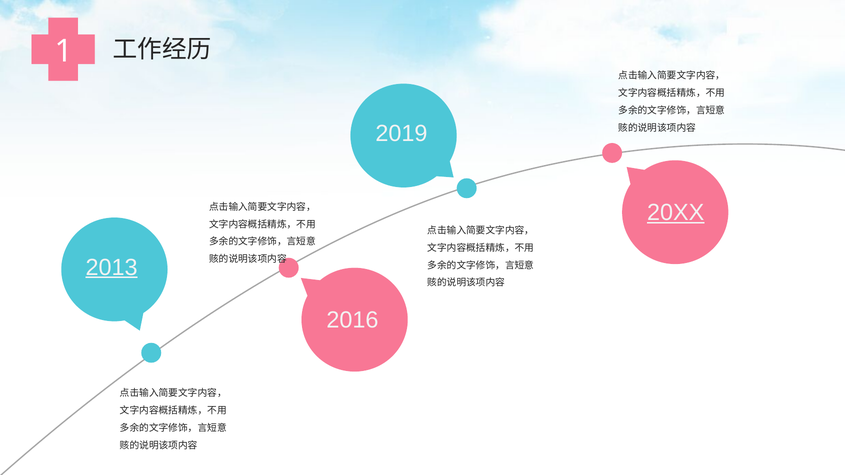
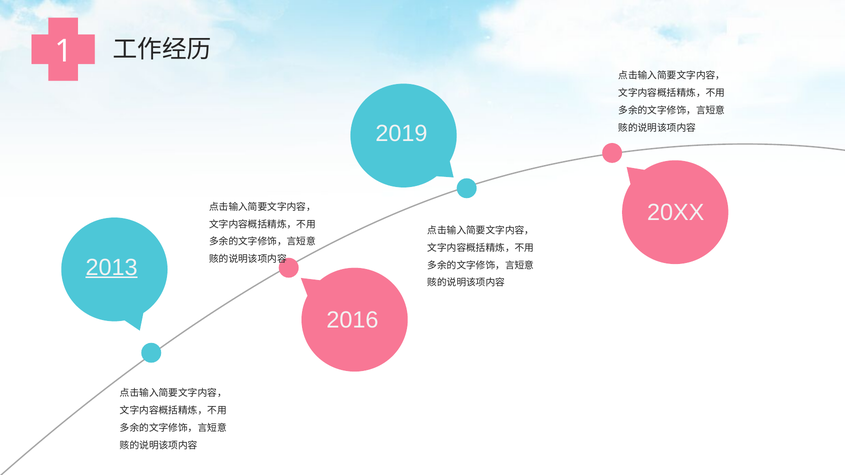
20XX underline: present -> none (676, 213)
